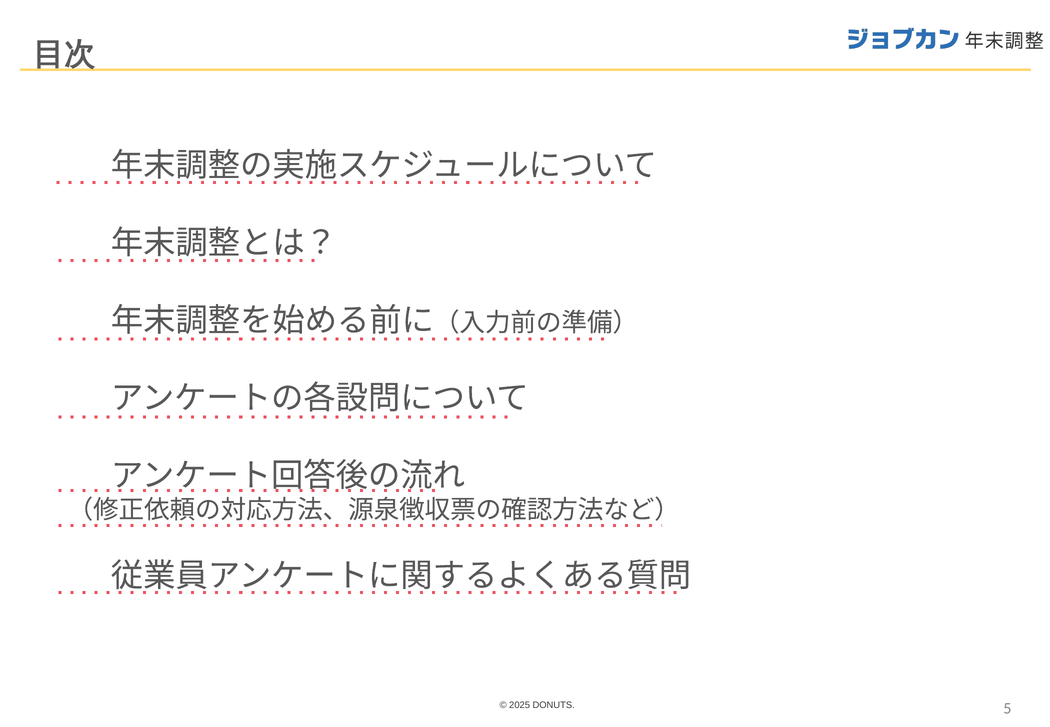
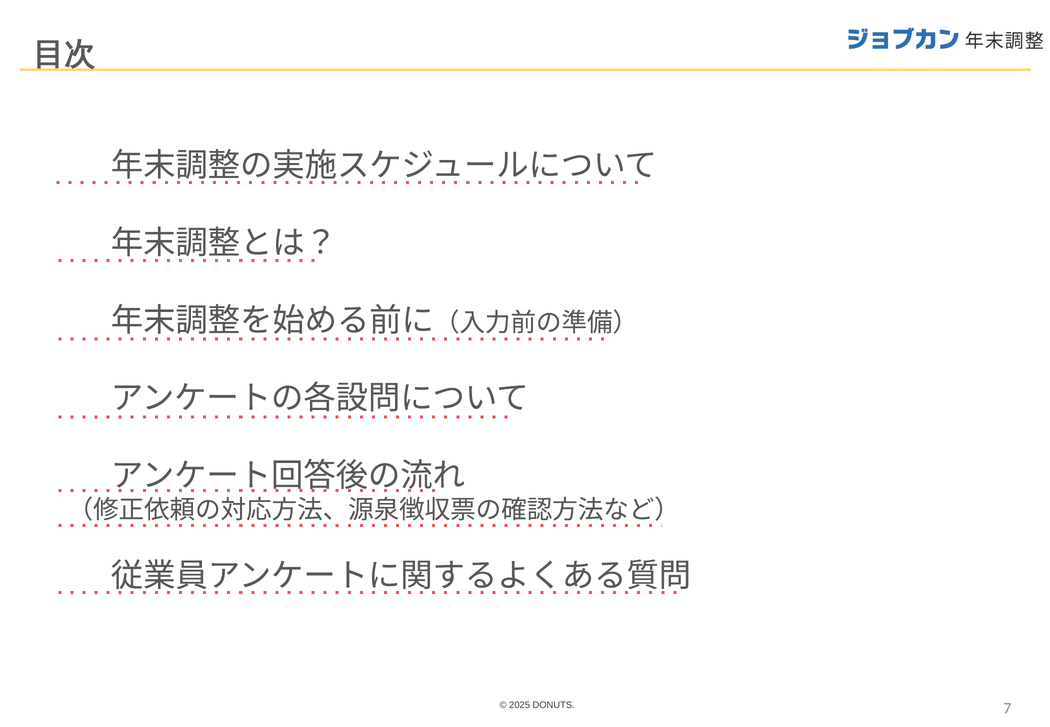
5: 5 -> 7 (1007, 708)
